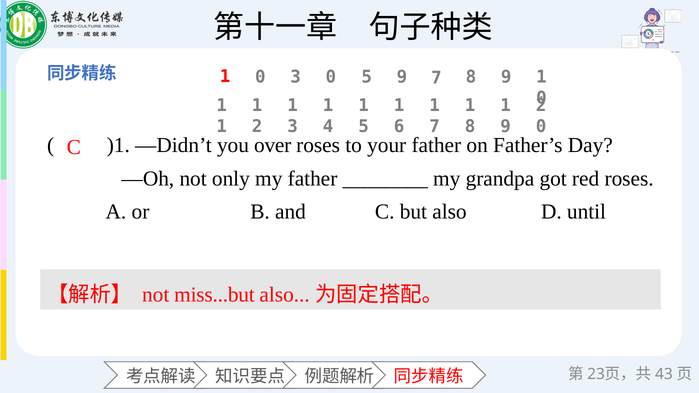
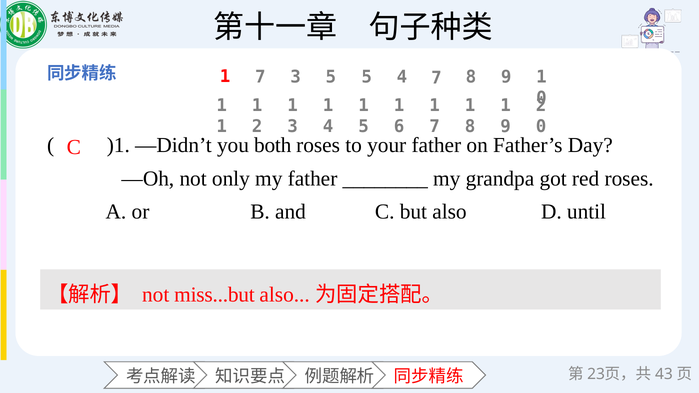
0: 0 -> 7 (260, 77)
3 0: 0 -> 5 (331, 77)
5 9: 9 -> 4 (402, 77)
over: over -> both (273, 145)
